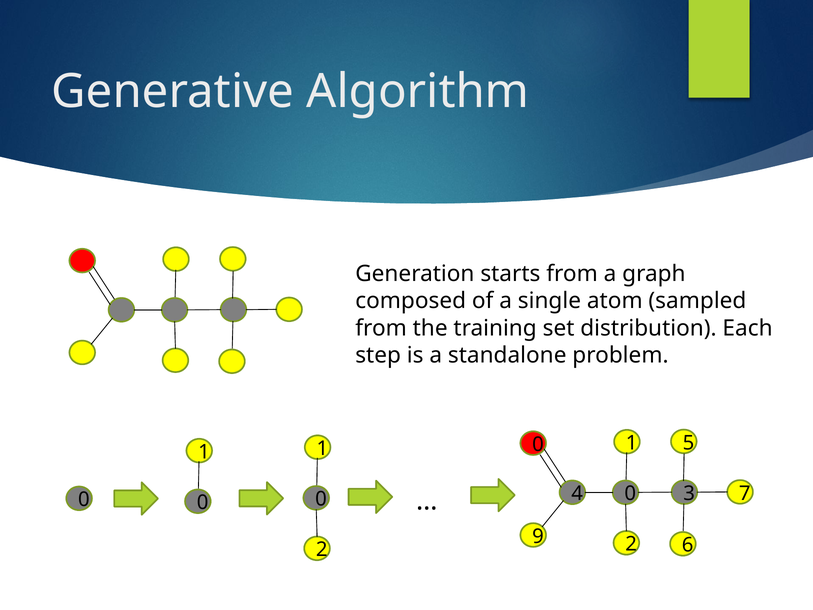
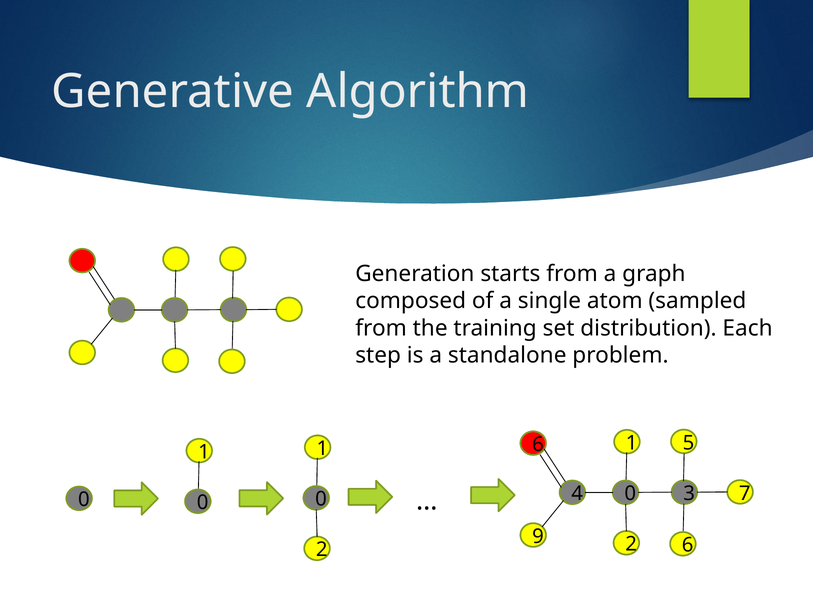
1 0: 0 -> 6 (538, 444)
